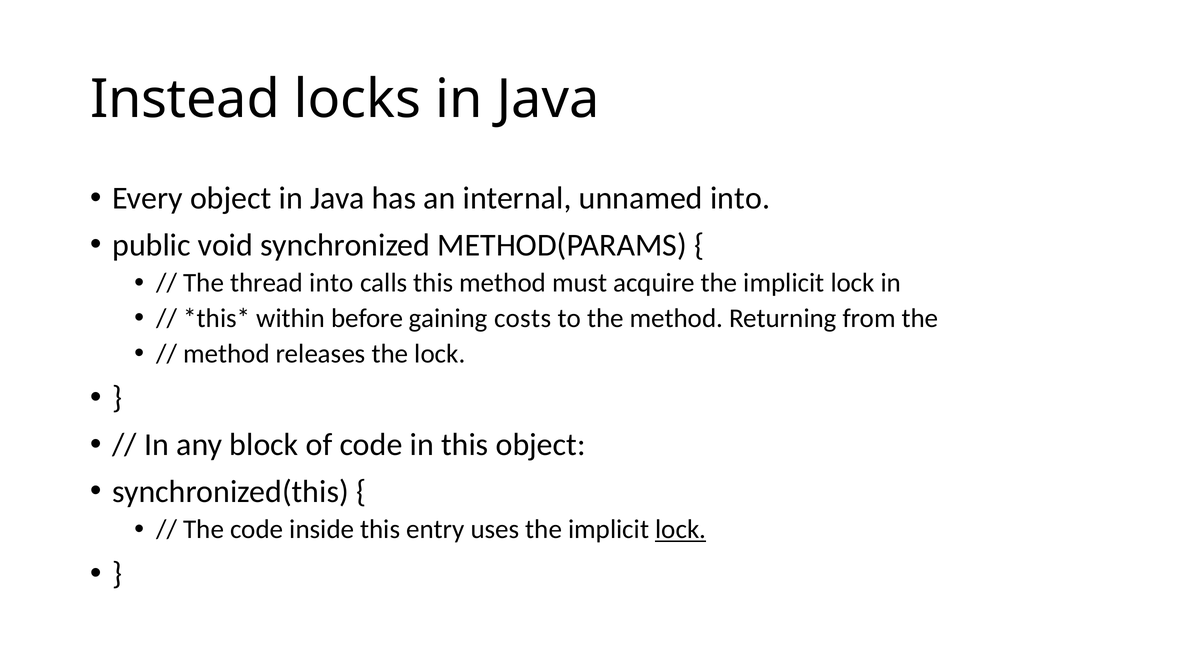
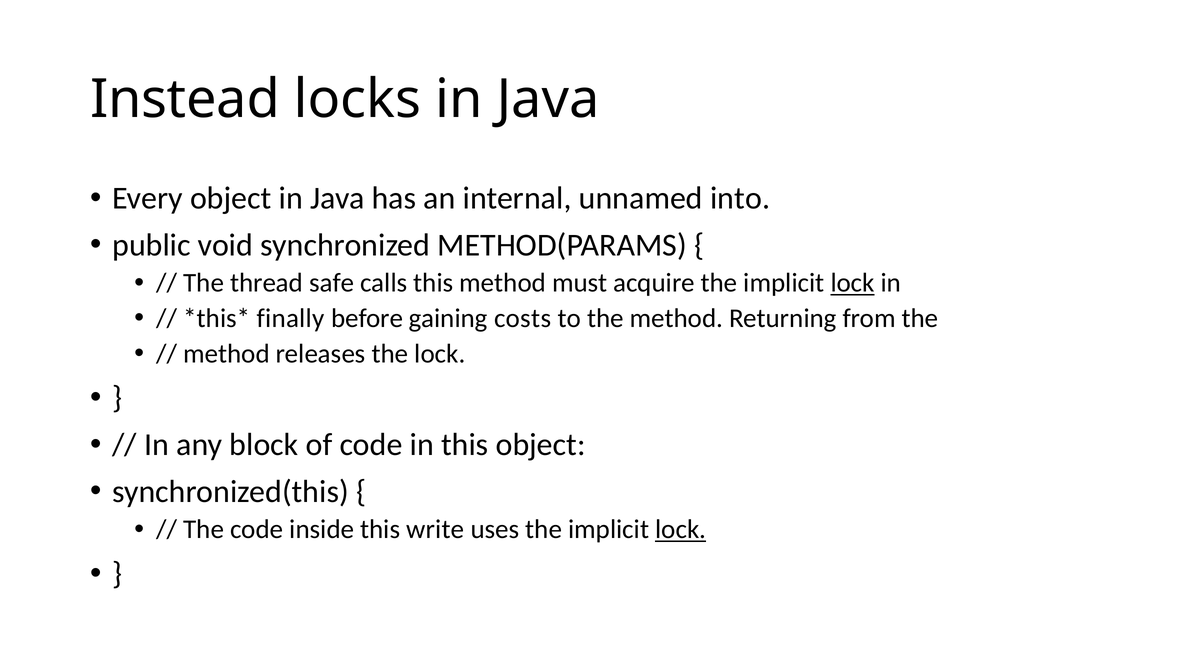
thread into: into -> safe (332, 283)
lock underline: none -> present (853, 283)
within: within -> finally (291, 319)
entry: entry -> write (435, 530)
